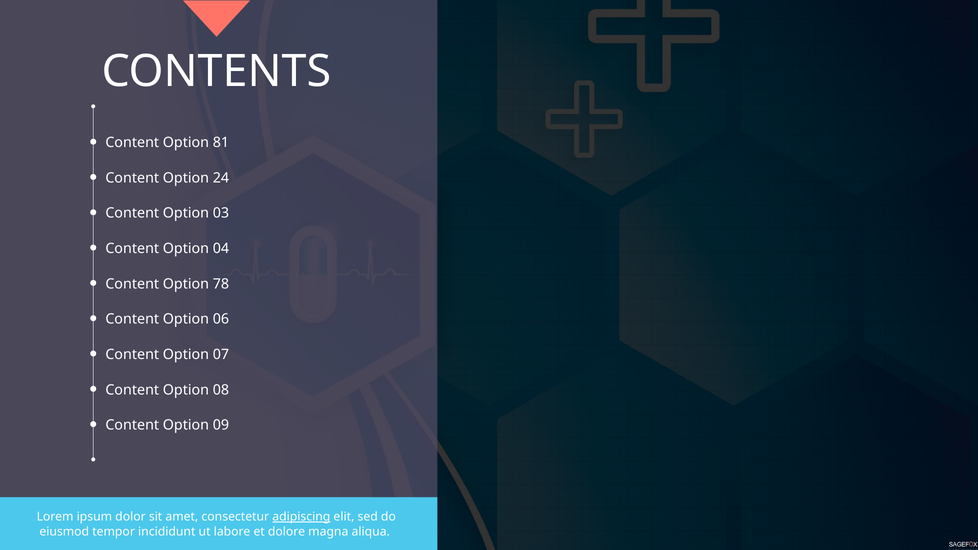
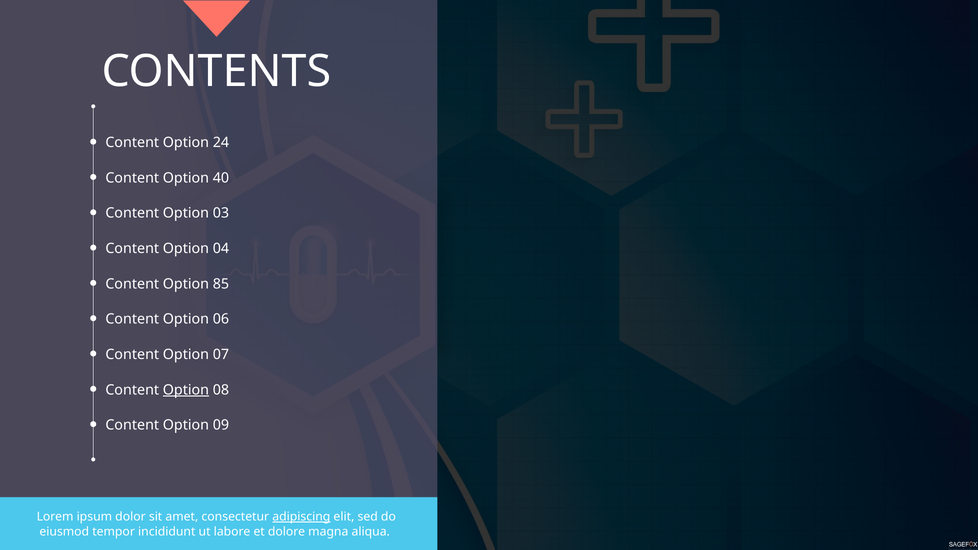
81: 81 -> 24 (221, 143)
24: 24 -> 40 (221, 178)
78: 78 -> 85 (221, 284)
Option underline: none -> present (186, 390)
